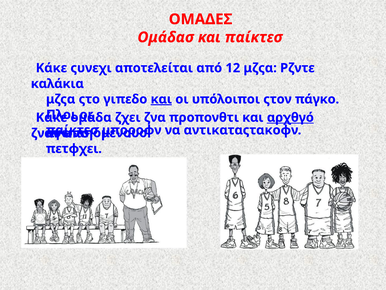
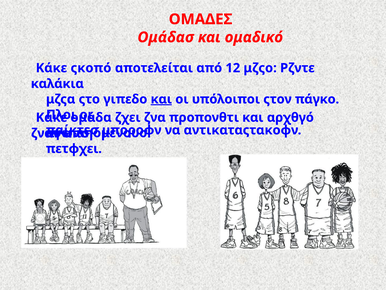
και παίκτεσ: παίκτεσ -> ομαδικό (254, 37)
ςυνεχι: ςυνεχι -> ςκοπό (91, 68)
12 μζςα: μζςα -> μζςο (260, 68)
αρχθγό underline: present -> none (290, 117)
